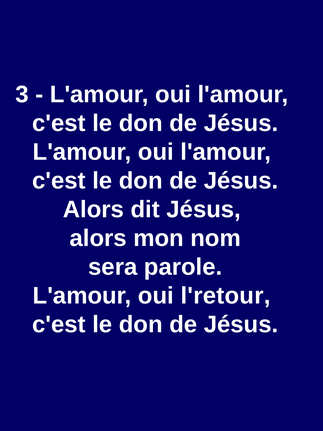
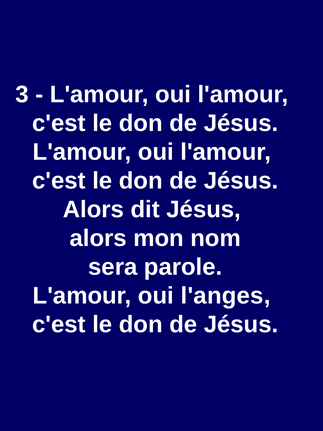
l'retour: l'retour -> l'anges (226, 295)
